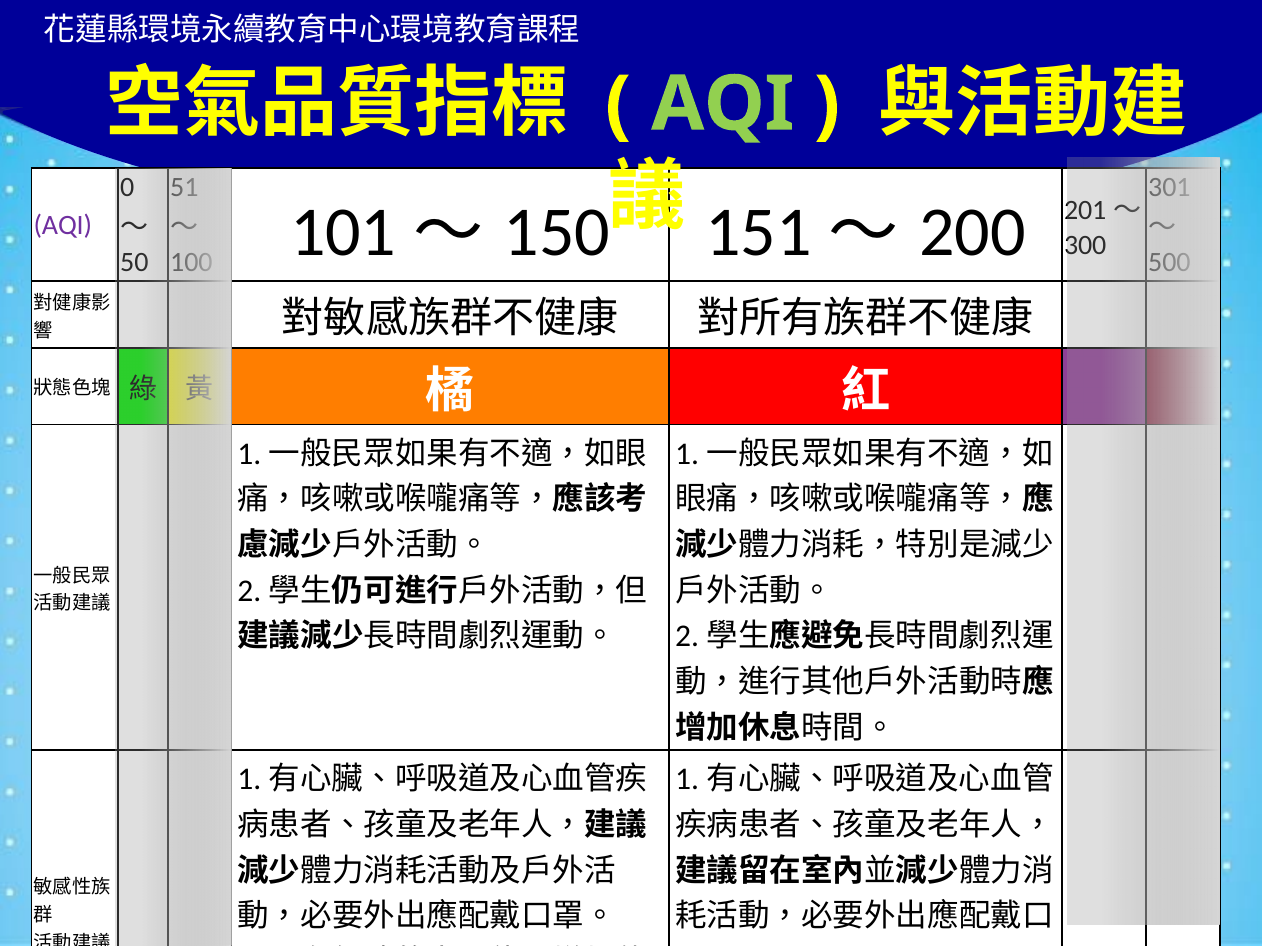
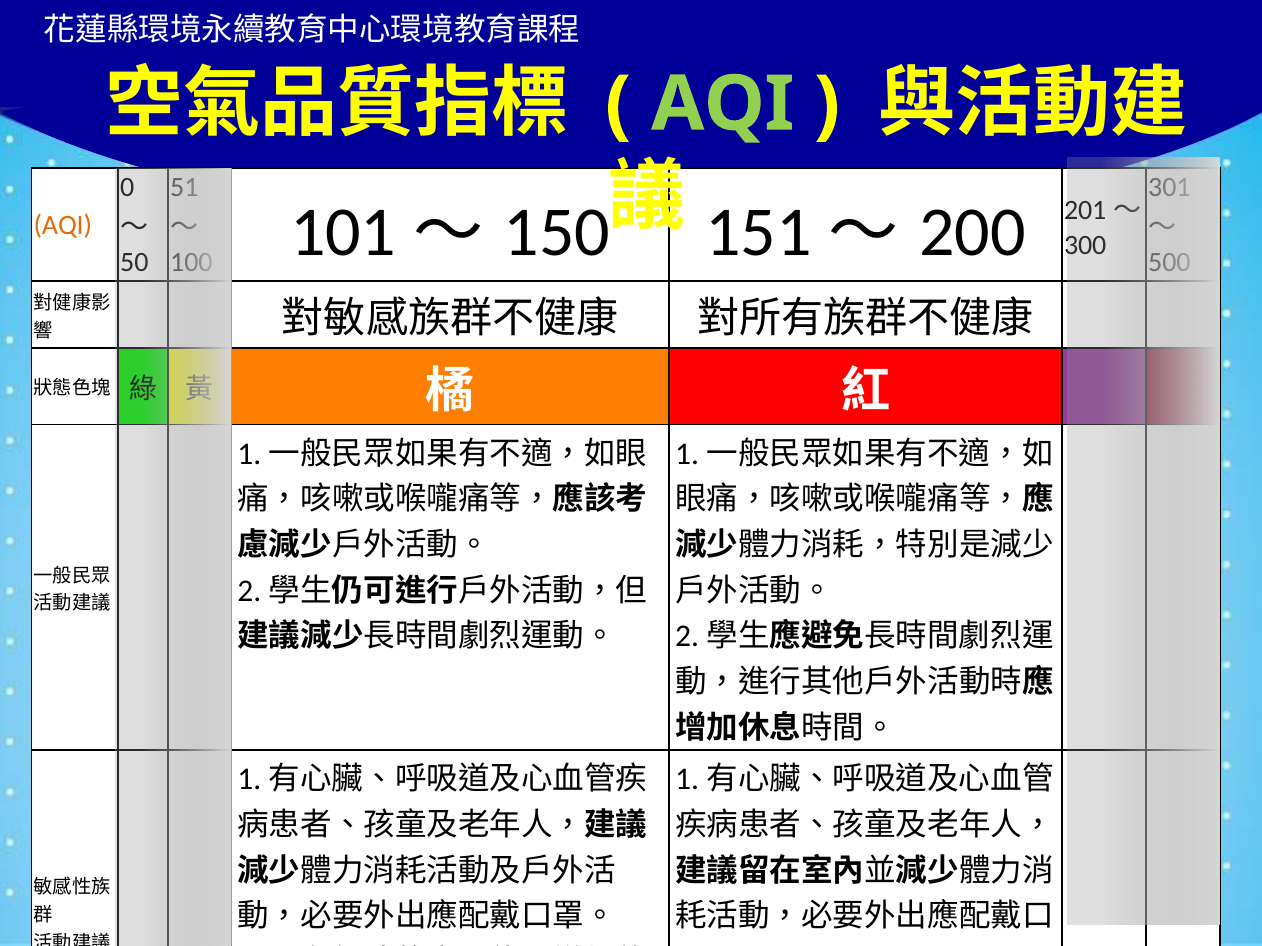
AQI colour: purple -> orange (63, 225)
